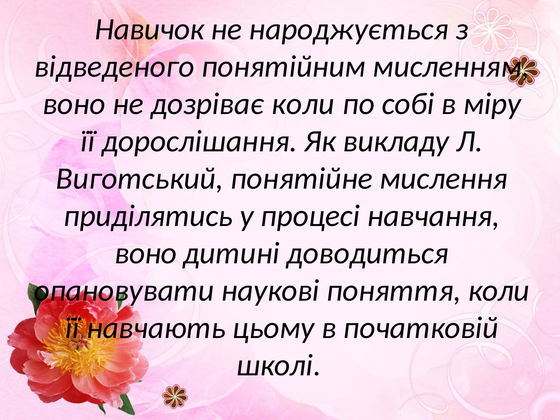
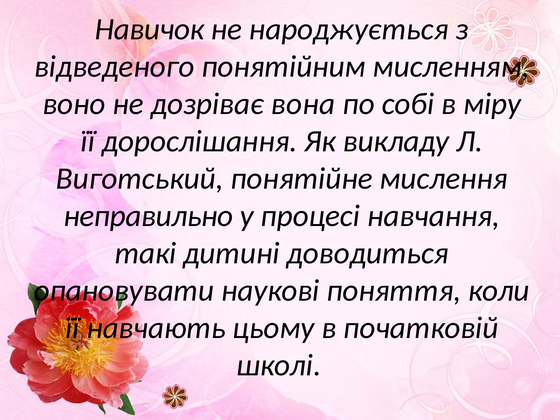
дозріває коли: коли -> вона (303, 104)
приділятись: приділятись -> неправильно (148, 216)
воно: воно -> такі (146, 253)
